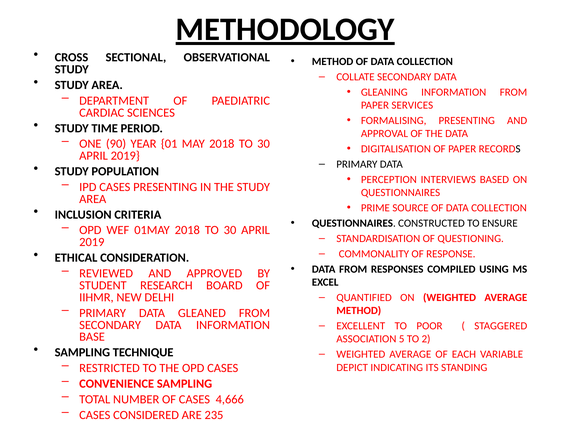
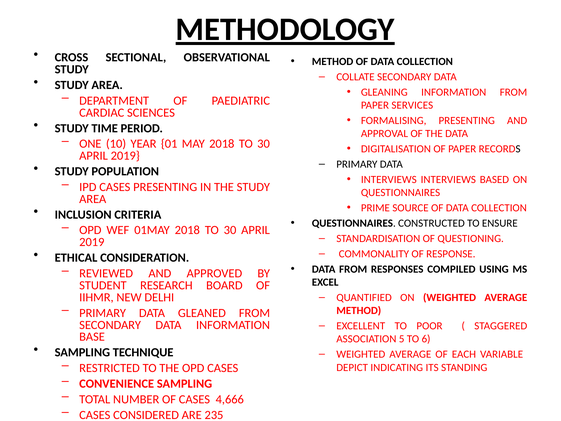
90: 90 -> 10 (116, 144)
PERCEPTION: PERCEPTION -> INTERVIEWS (389, 179)
2: 2 -> 6 (426, 339)
